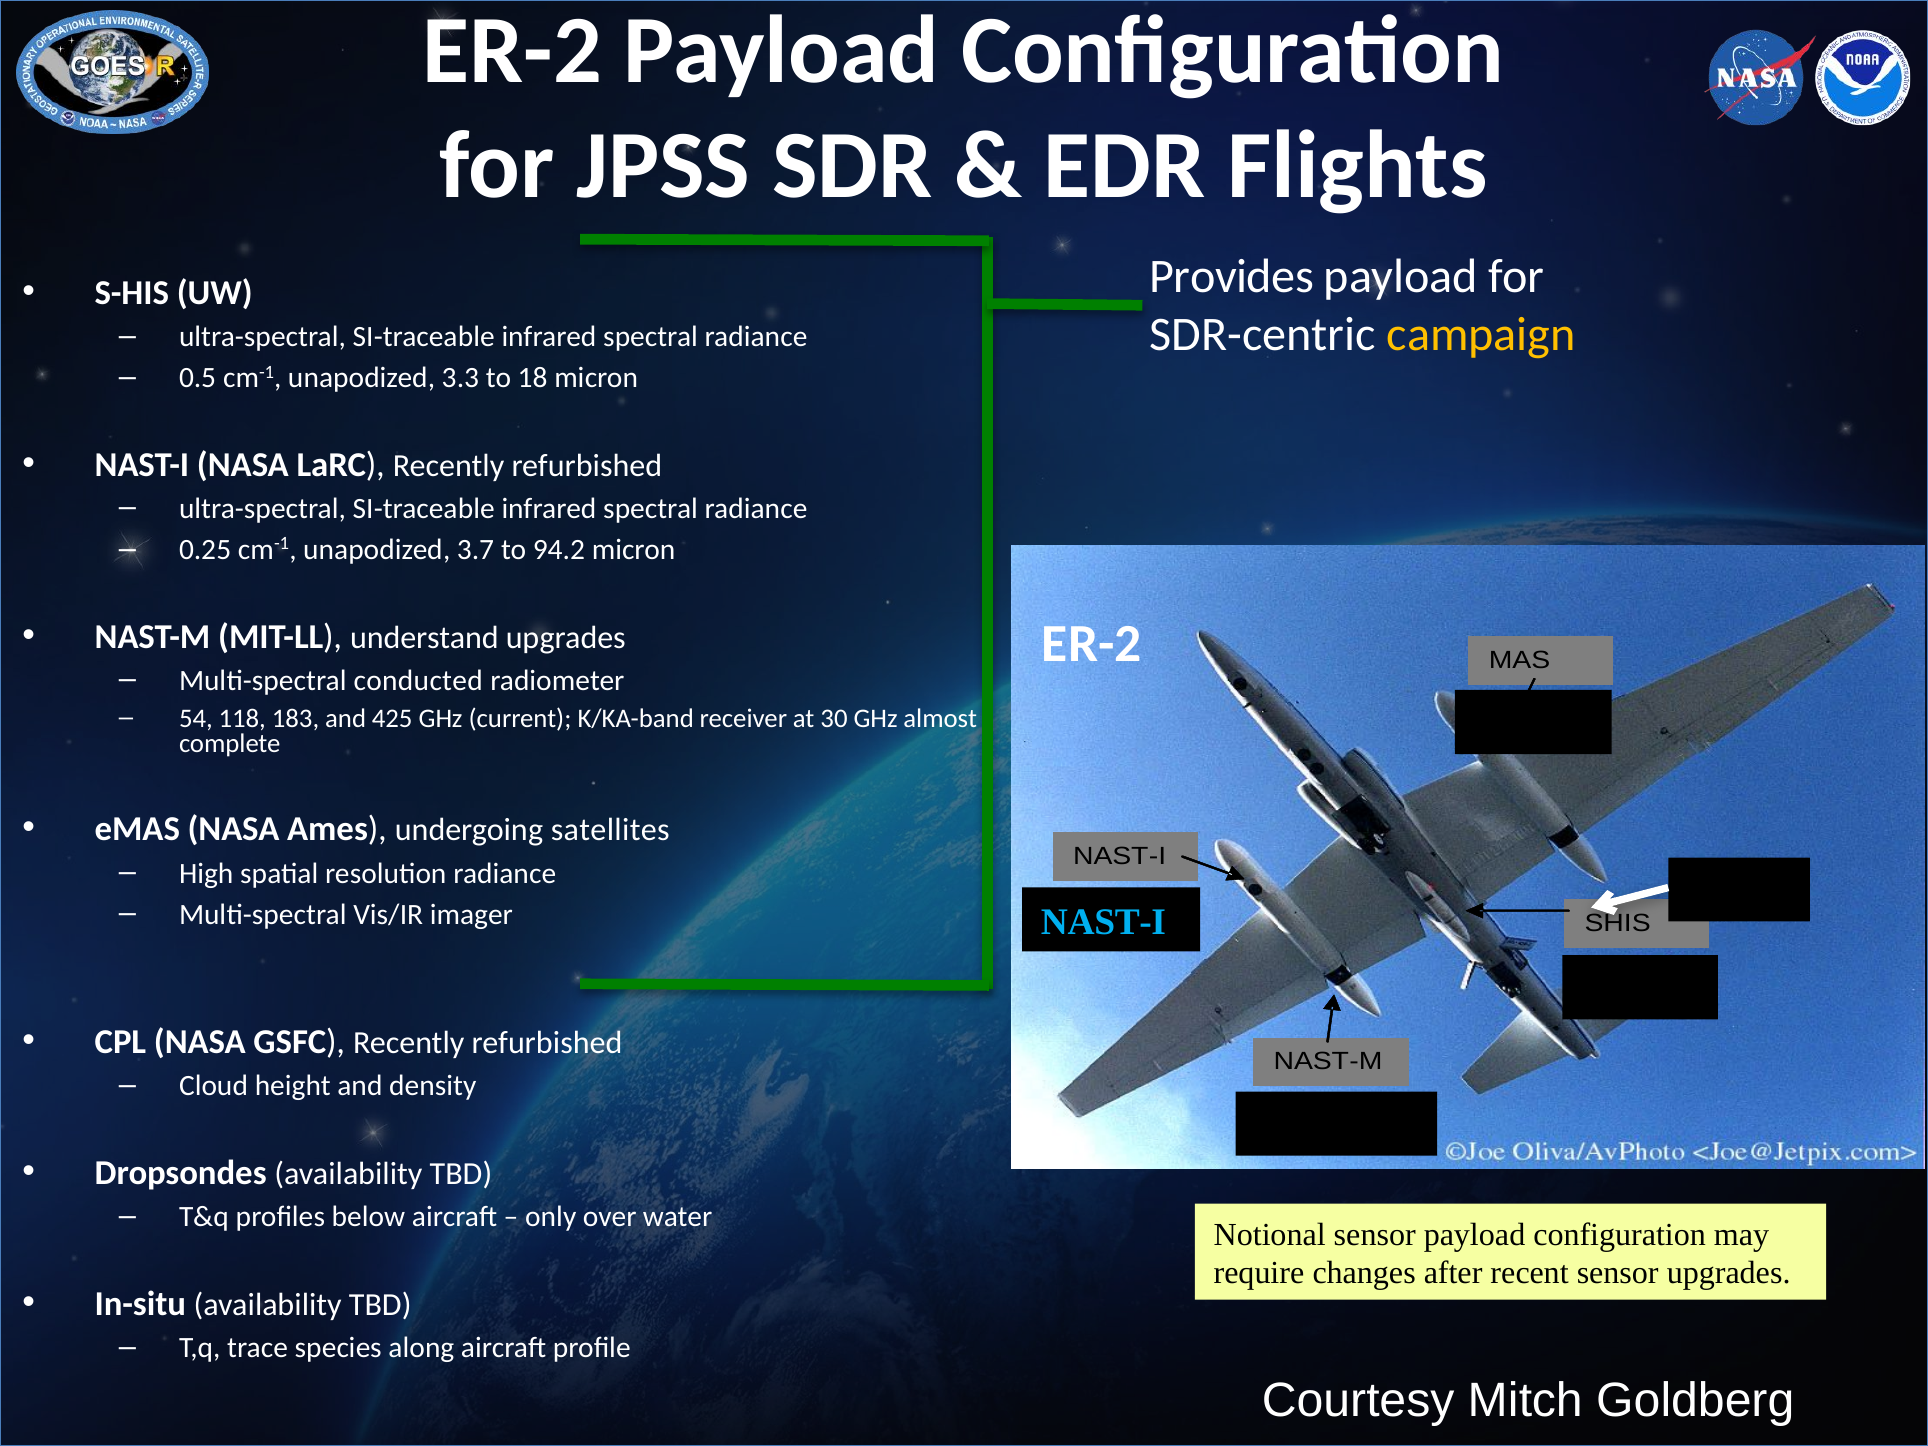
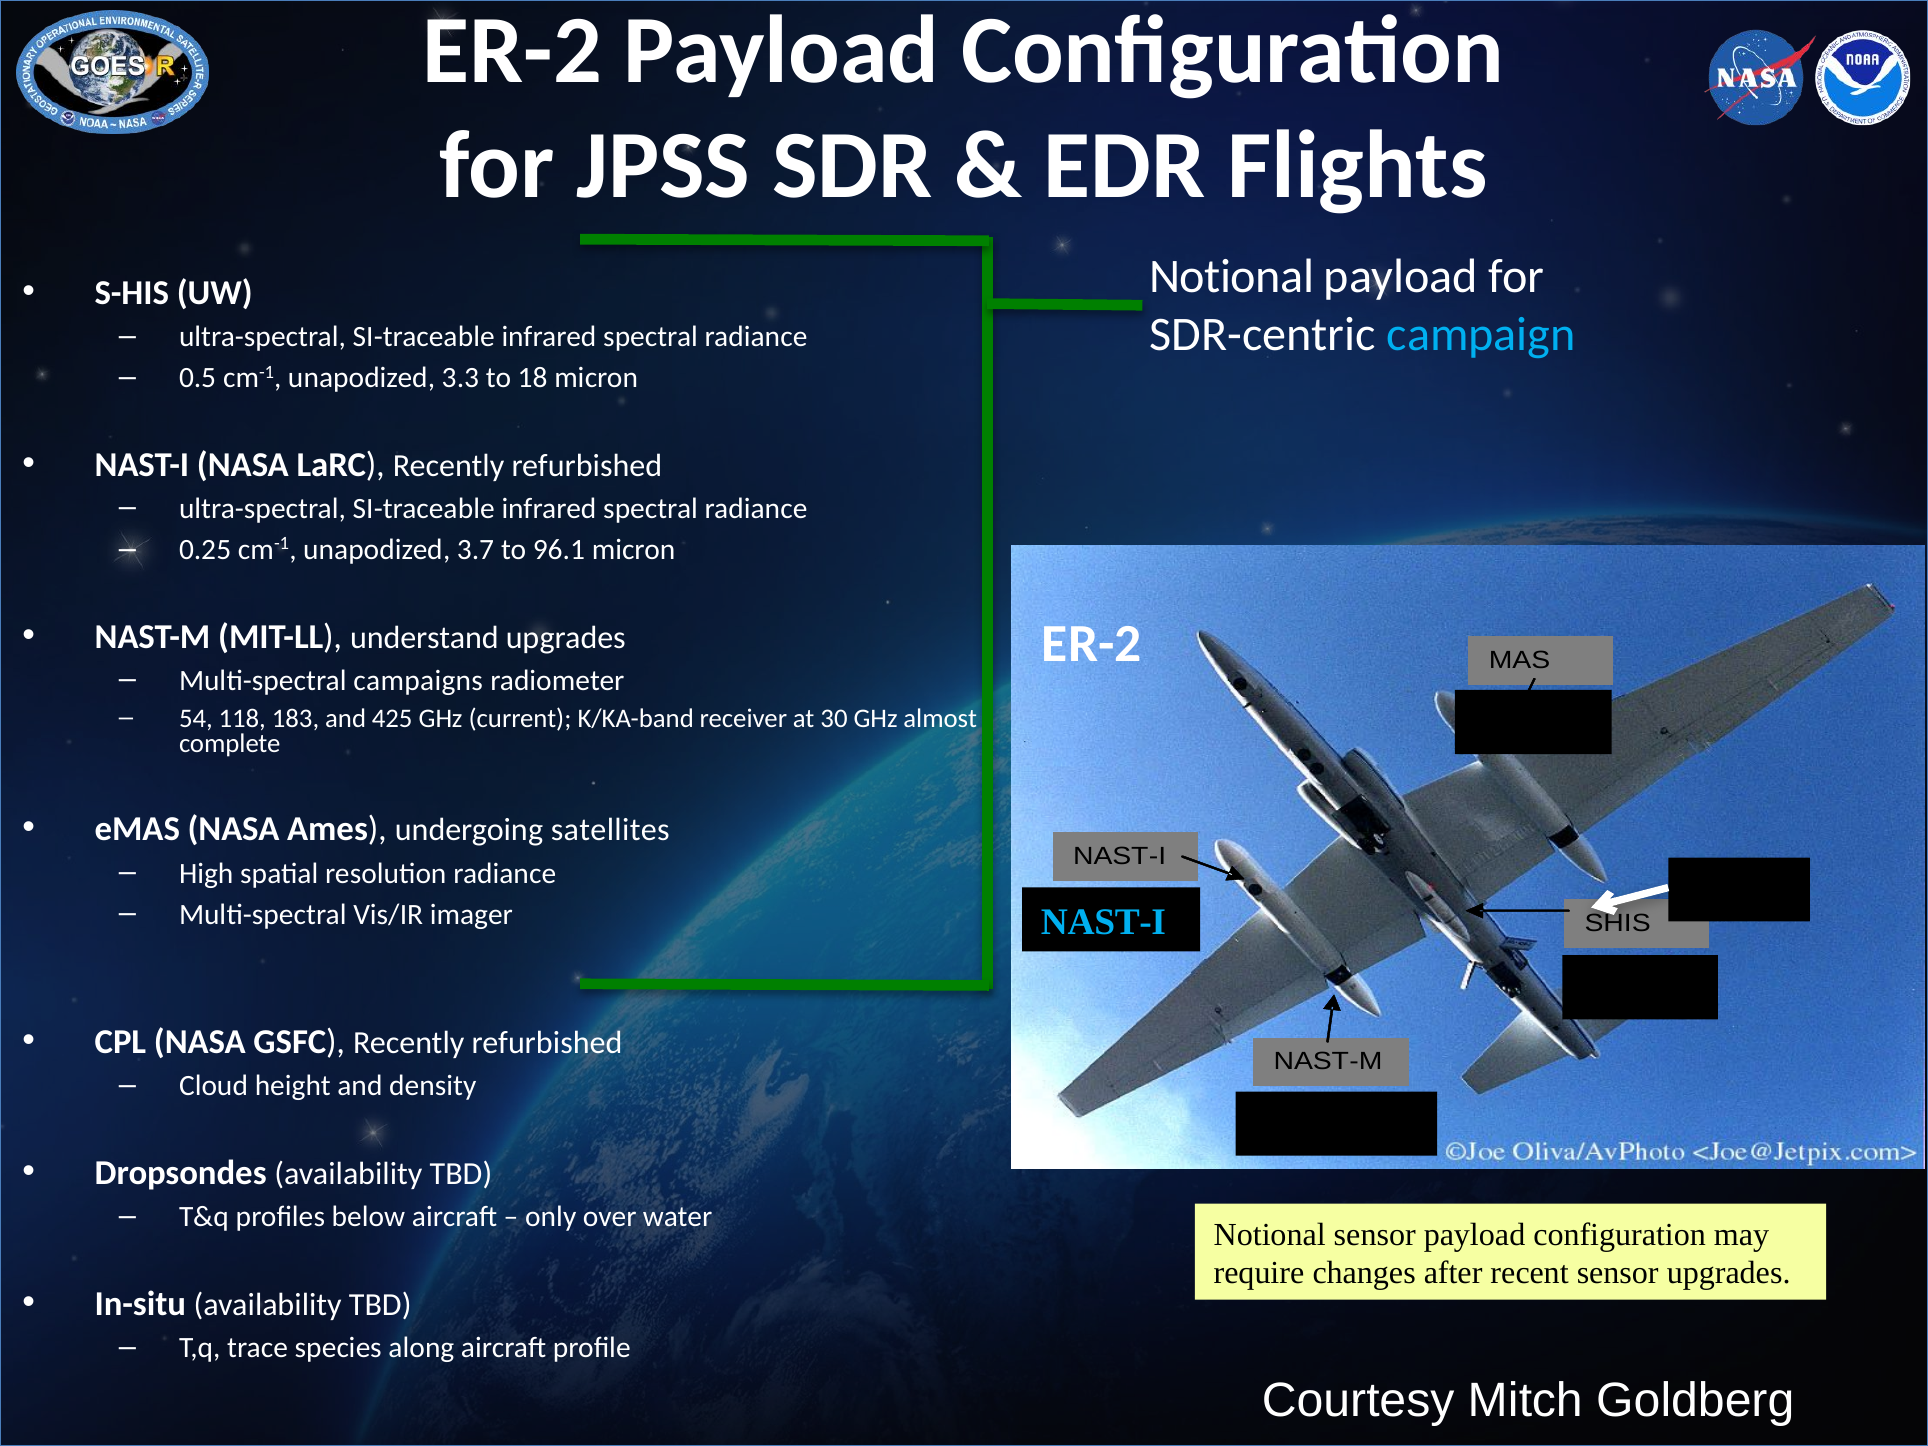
Provides: Provides -> Notional (1232, 277)
campaign colour: yellow -> light blue (1481, 335)
94.2: 94.2 -> 96.1 (559, 550)
conducted: conducted -> campaigns (418, 680)
